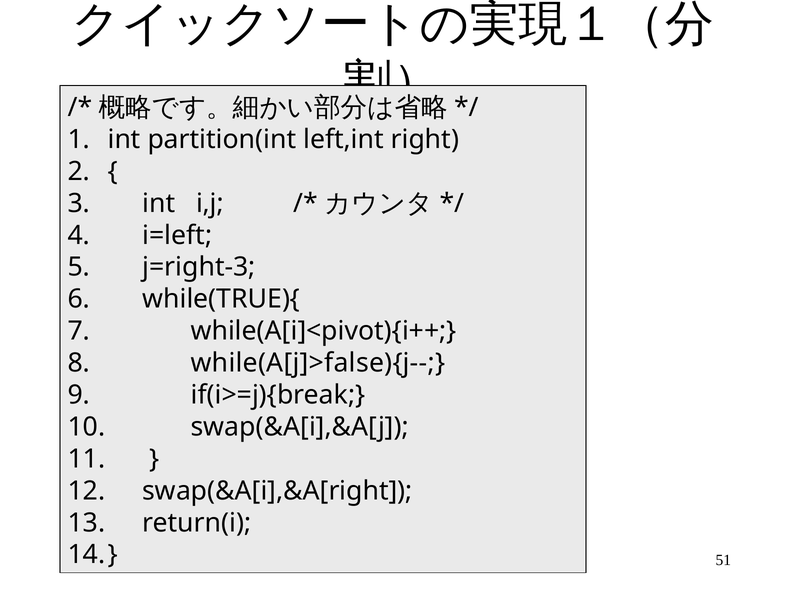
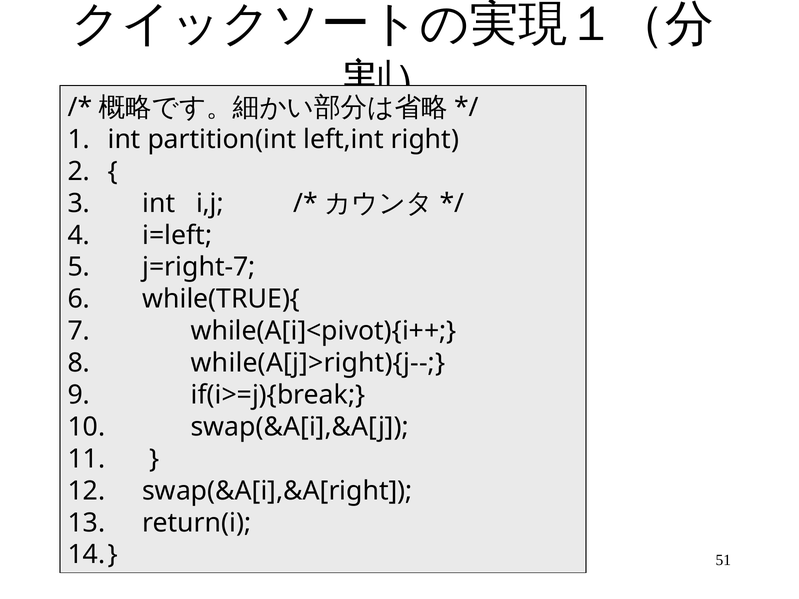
j=right-3: j=right-3 -> j=right-7 (199, 267)
while(A[j]>false){j--: while(A[j]>false){j-- -> while(A[j]>right){j-- (318, 363)
